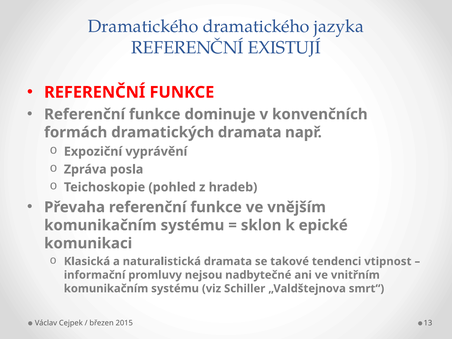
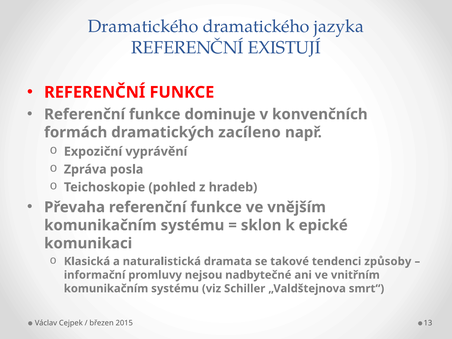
dramatických dramata: dramata -> zacíleno (250, 132)
vtipnost: vtipnost -> způsoby (388, 261)
